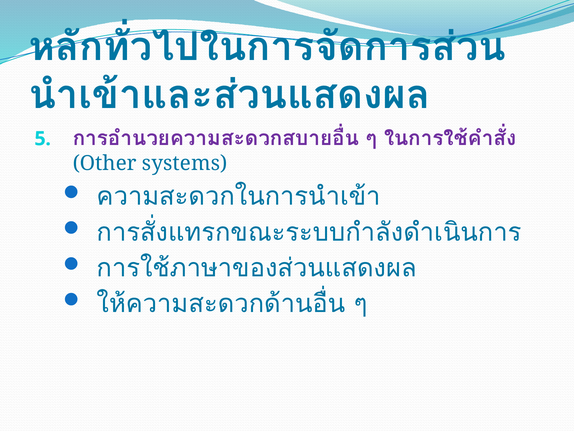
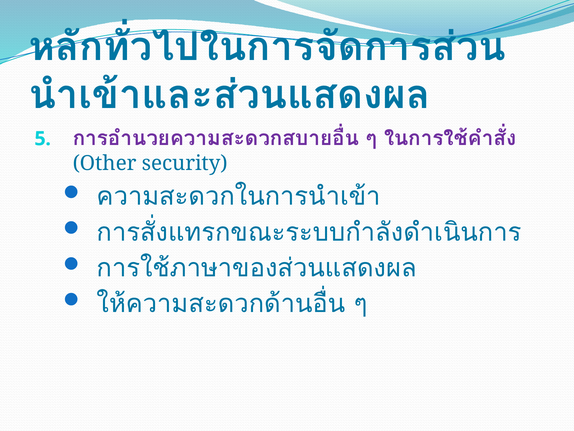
systems: systems -> security (185, 163)
